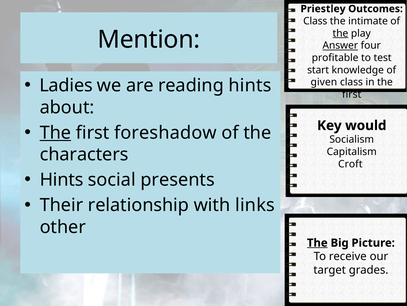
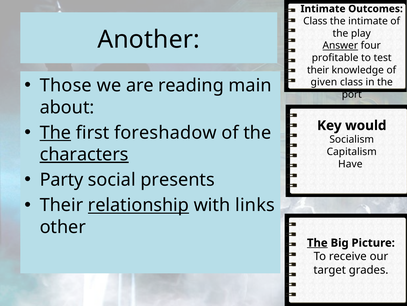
Priestley: Priestley -> Intimate (323, 9)
the underline: present -> none (340, 33)
Mention: Mention -> Another (149, 39)
start: start -> their (318, 70)
Ladies: Ladies -> Those (66, 85)
reading hints: hints -> main (250, 85)
first: first -> port (352, 94)
characters underline: none -> present (84, 154)
Croft: Croft -> Have (350, 164)
Hints: Hints -> Party (62, 179)
relationship underline: none -> present (138, 205)
